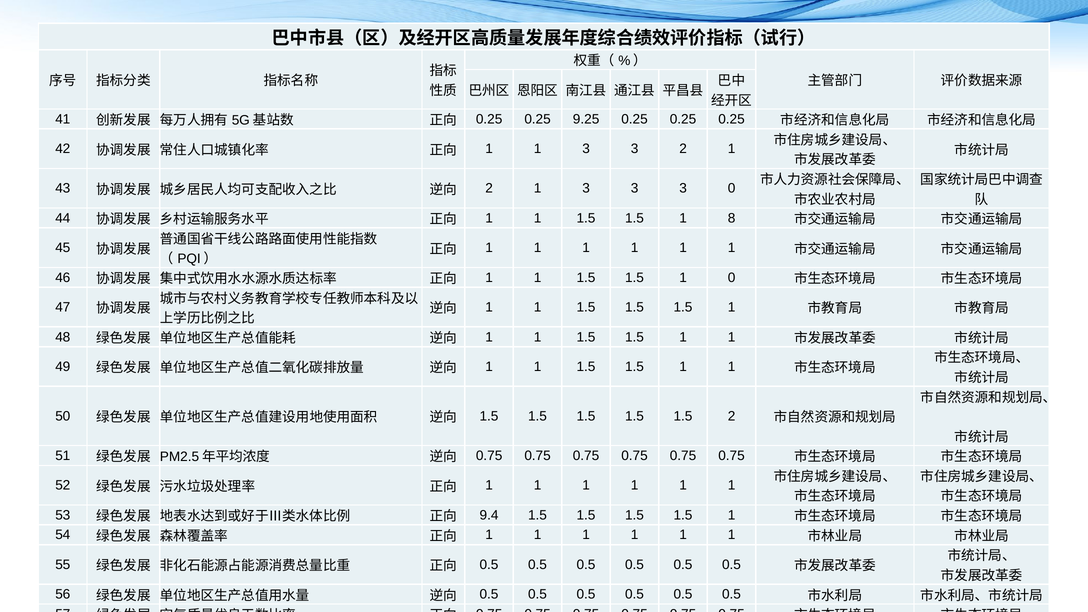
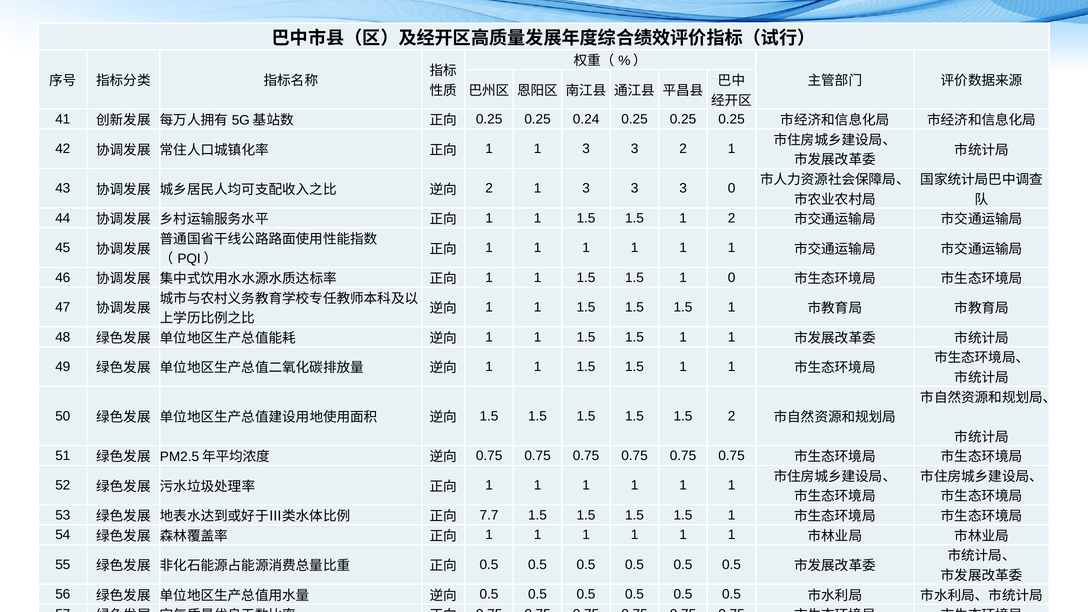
9.25: 9.25 -> 0.24 (586, 119)
1 8: 8 -> 2 (732, 218)
9.4: 9.4 -> 7.7 (489, 515)
